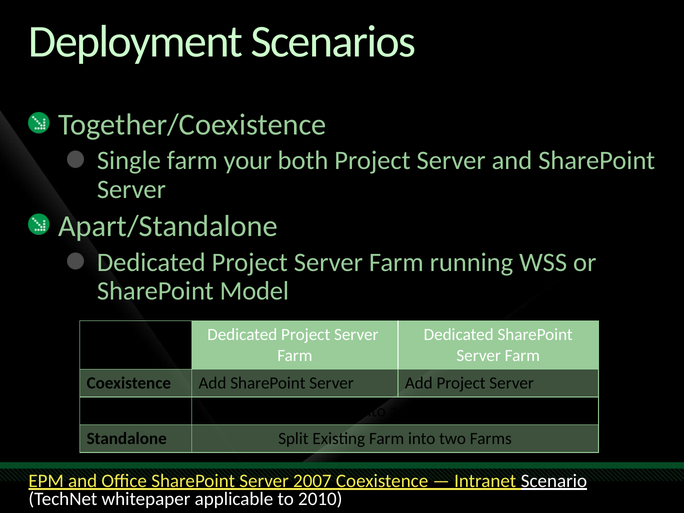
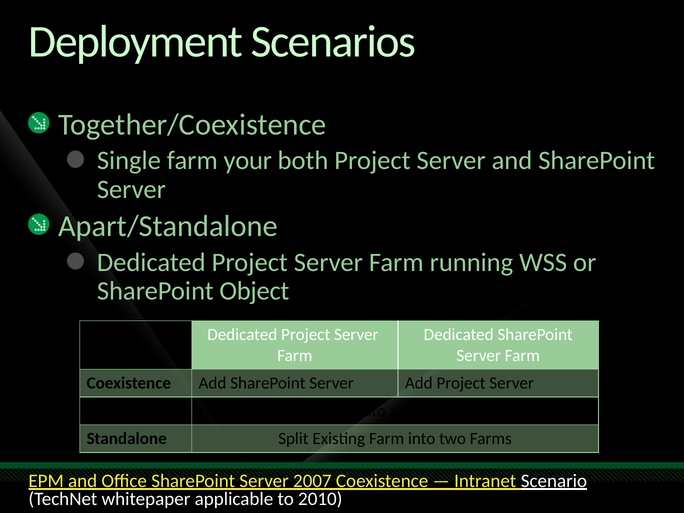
Model: Model -> Object (254, 291)
